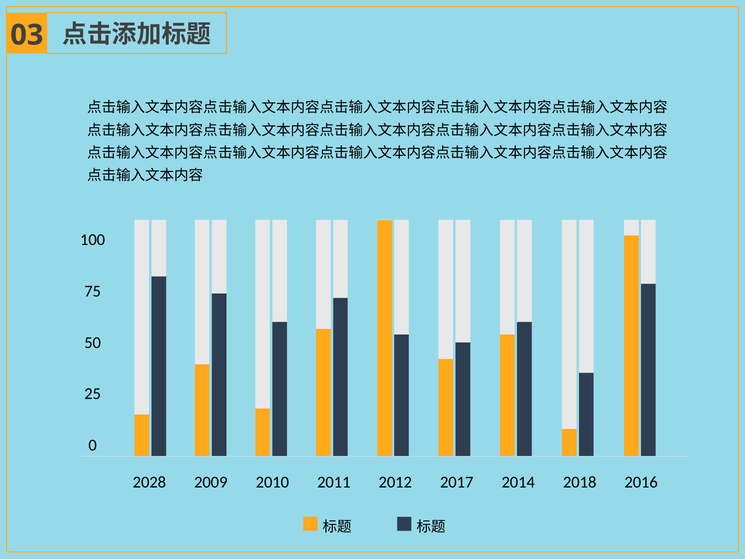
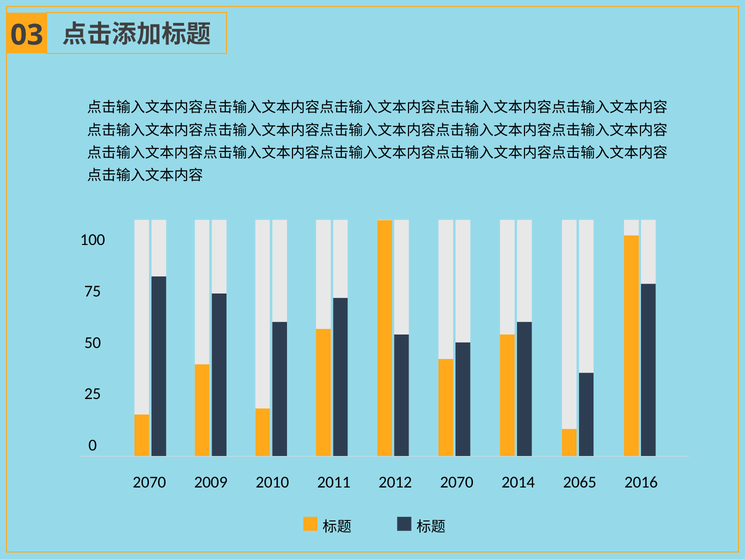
2028: 2028 -> 2070 (149, 482)
2012 2017: 2017 -> 2070 (457, 482)
2018: 2018 -> 2065 (580, 482)
